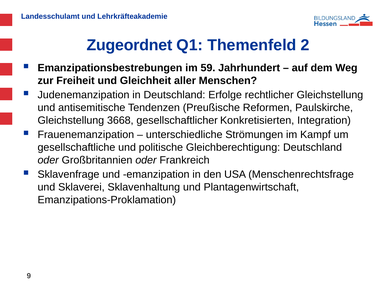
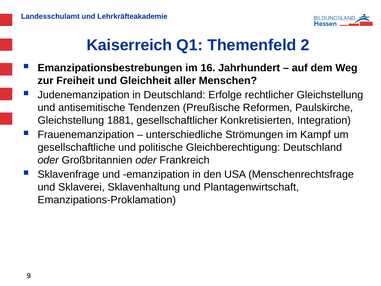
Zugeordnet: Zugeordnet -> Kaiserreich (129, 45)
59: 59 -> 16 (208, 68)
3668: 3668 -> 1881 (120, 120)
